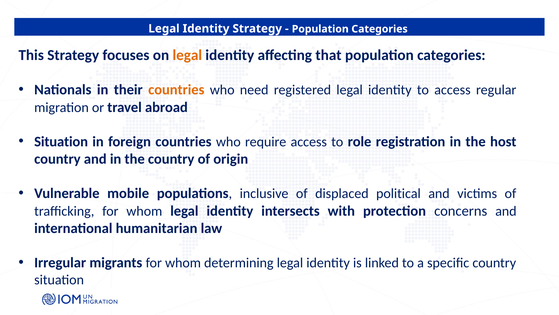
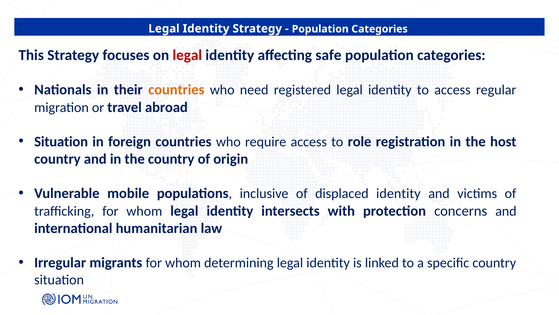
legal colour: orange -> red (187, 55)
that: that -> safe (328, 55)
displaced political: political -> identity (398, 193)
